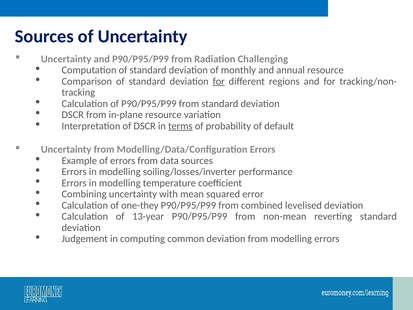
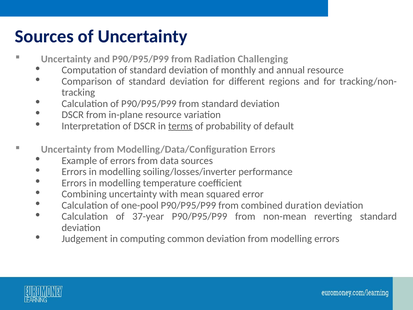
for underline: present -> none (219, 81)
one-they: one-they -> one-pool (140, 205)
levelised: levelised -> duration (303, 205)
13-year: 13-year -> 37-year (148, 216)
